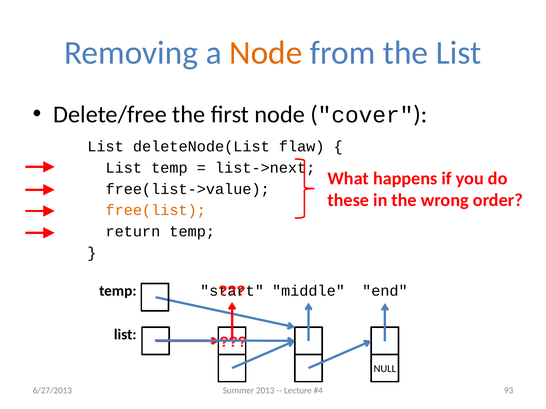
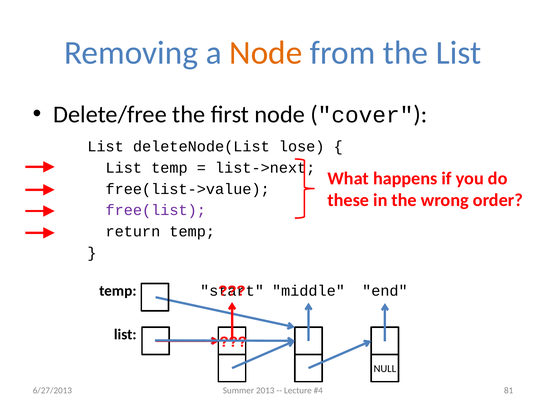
flaw: flaw -> lose (302, 147)
free(list colour: orange -> purple (156, 210)
93: 93 -> 81 (509, 391)
